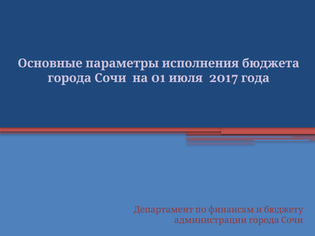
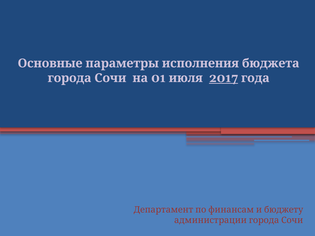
2017 underline: none -> present (224, 78)
